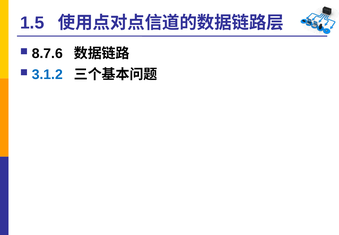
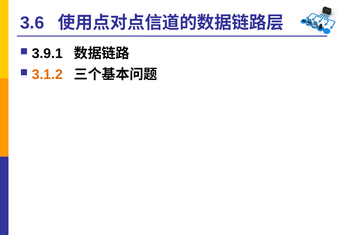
1.5: 1.5 -> 3.6 (32, 23)
8.7.6: 8.7.6 -> 3.9.1 (47, 53)
3.1.2 colour: blue -> orange (47, 74)
